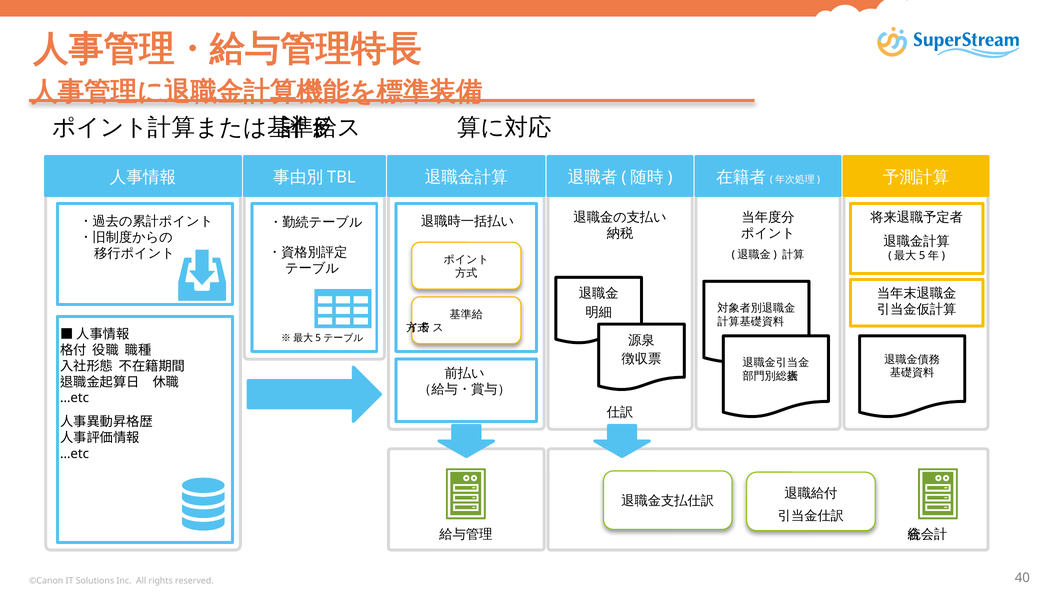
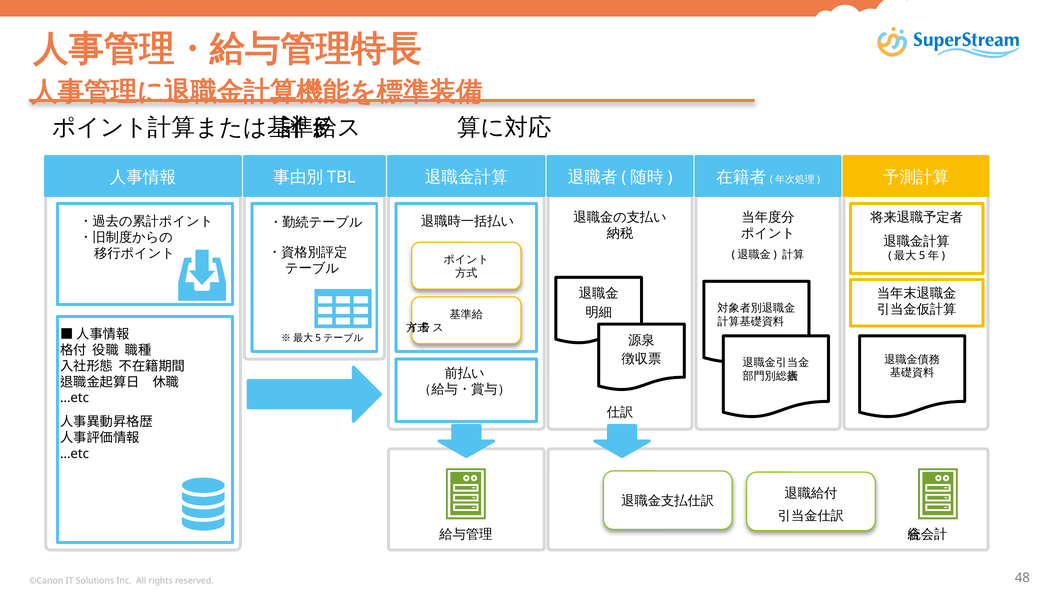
40: 40 -> 48 (1022, 578)
